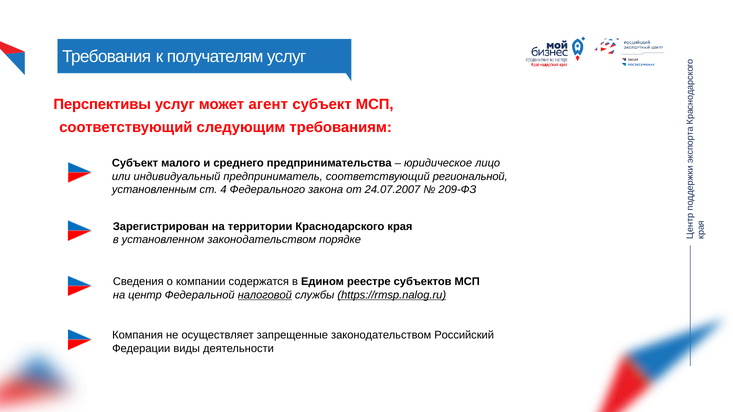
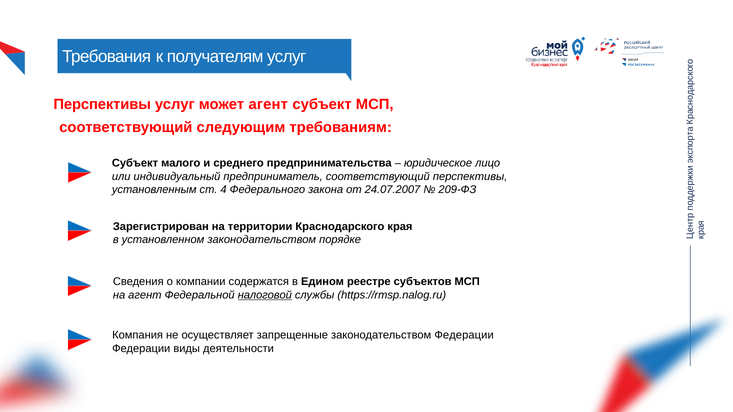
соответствующий региональной: региональной -> перспективы (470, 176)
на центр: центр -> агент (145, 295)
https://rmsp.nalog.ru underline: present -> none (392, 295)
законодательством Российский: Российский -> Федерации (464, 336)
